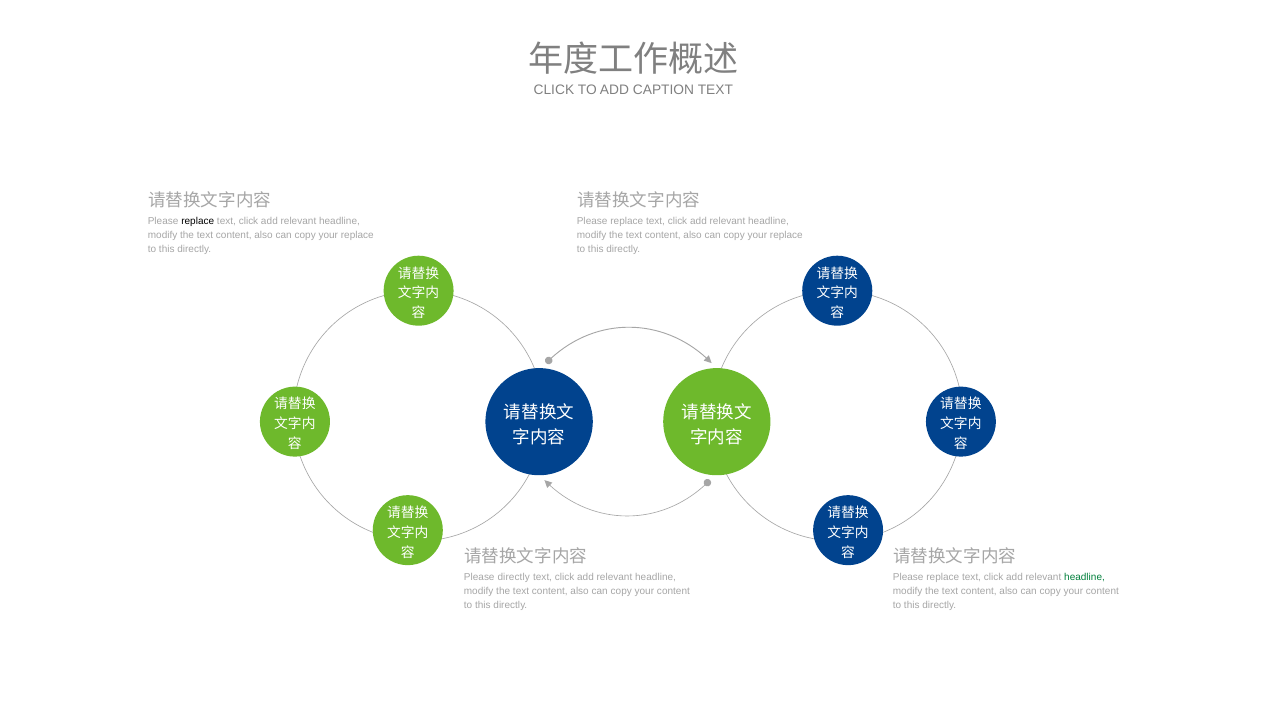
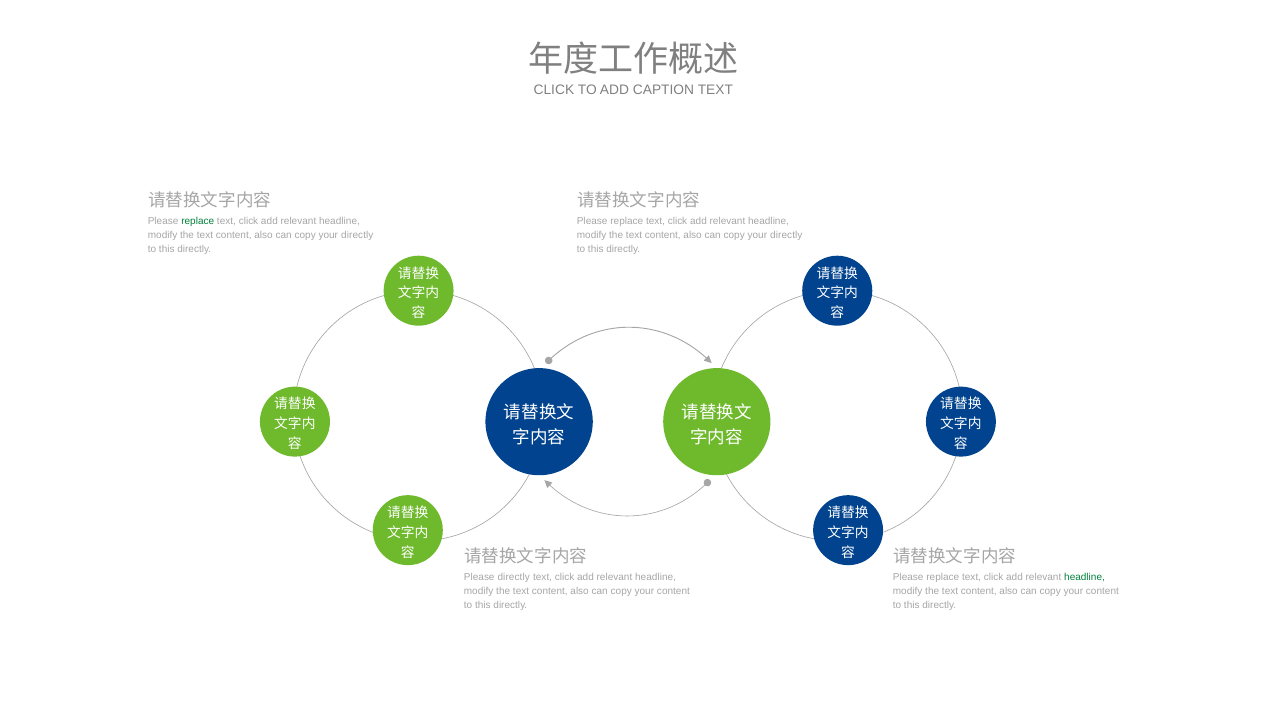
replace colour: black -> green (198, 221)
replace: replace -> directly (357, 236)
replace: replace -> directly (786, 236)
